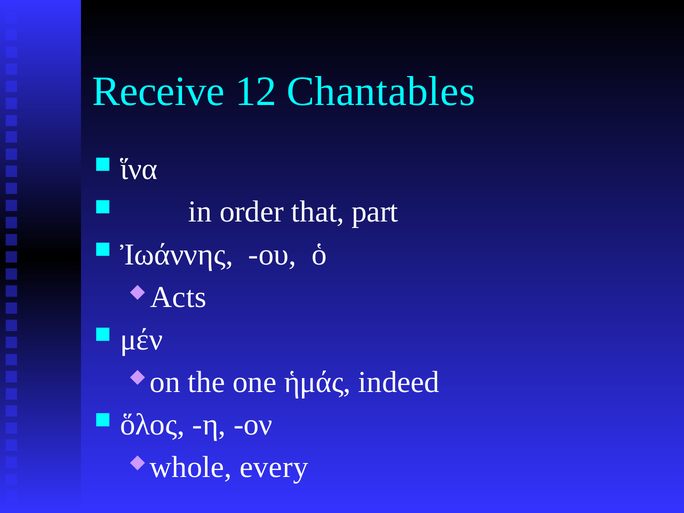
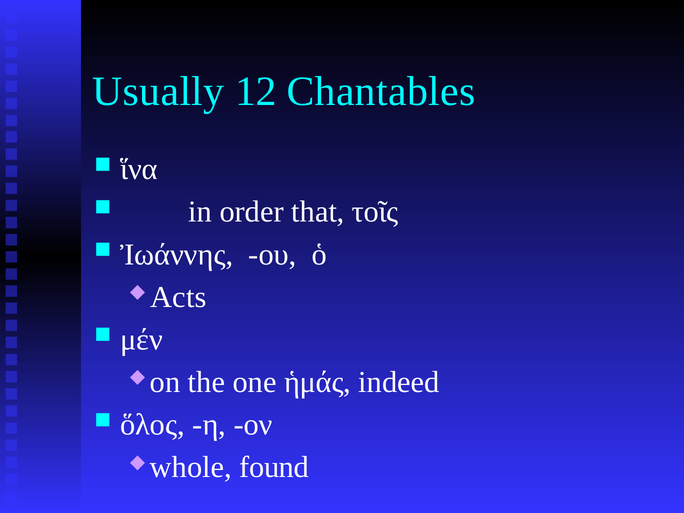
Receive: Receive -> Usually (158, 91)
part: part -> τοῖς (375, 212)
every: every -> found (274, 467)
